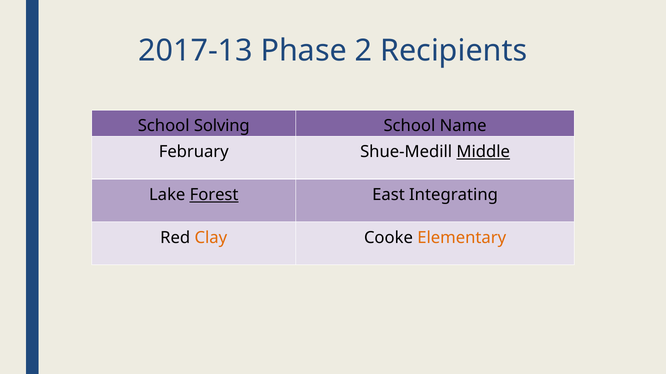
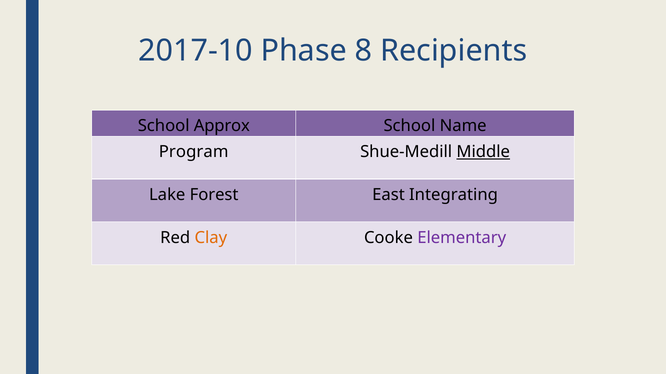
2017-13: 2017-13 -> 2017-10 (195, 51)
2: 2 -> 8 (364, 51)
Solving: Solving -> Approx (222, 126)
February: February -> Program (194, 152)
Forest underline: present -> none (214, 195)
Elementary colour: orange -> purple (462, 238)
